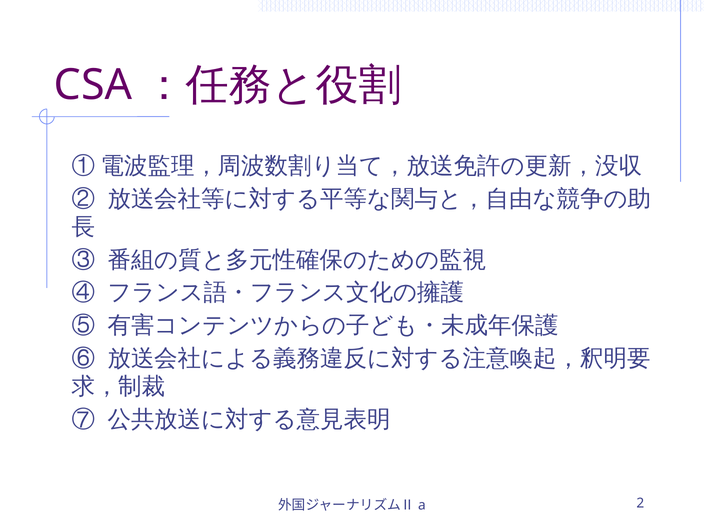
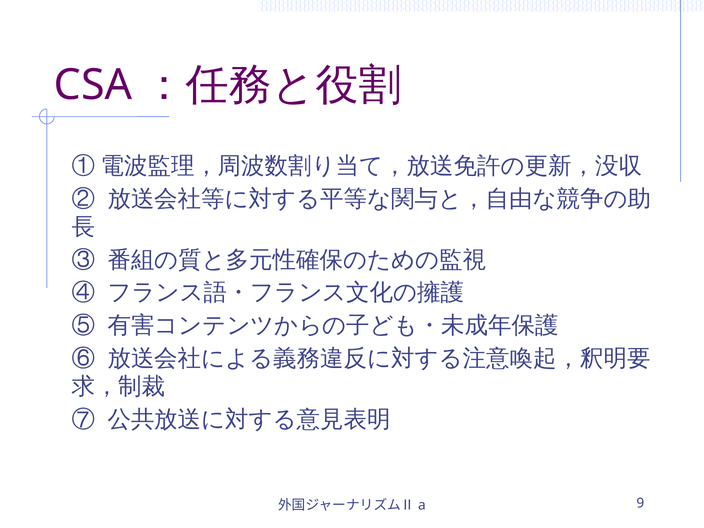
2: 2 -> 9 (640, 503)
